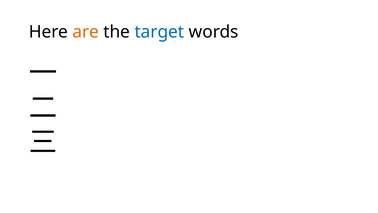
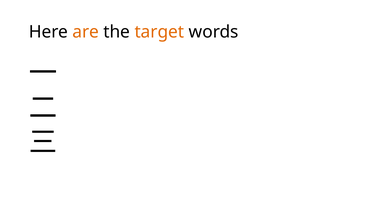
target colour: blue -> orange (159, 32)
